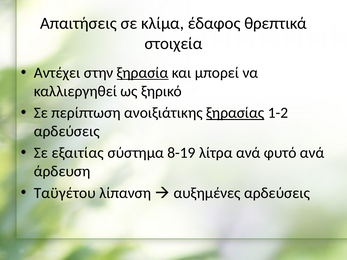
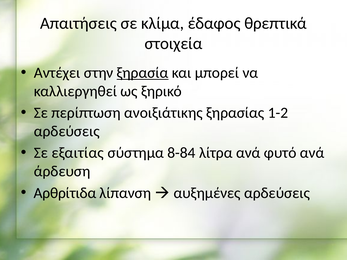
ξηρασίας underline: present -> none (235, 113)
8-19: 8-19 -> 8-84 (181, 153)
Ταϋγέτου: Ταϋγέτου -> Αρθρίτιδα (65, 193)
